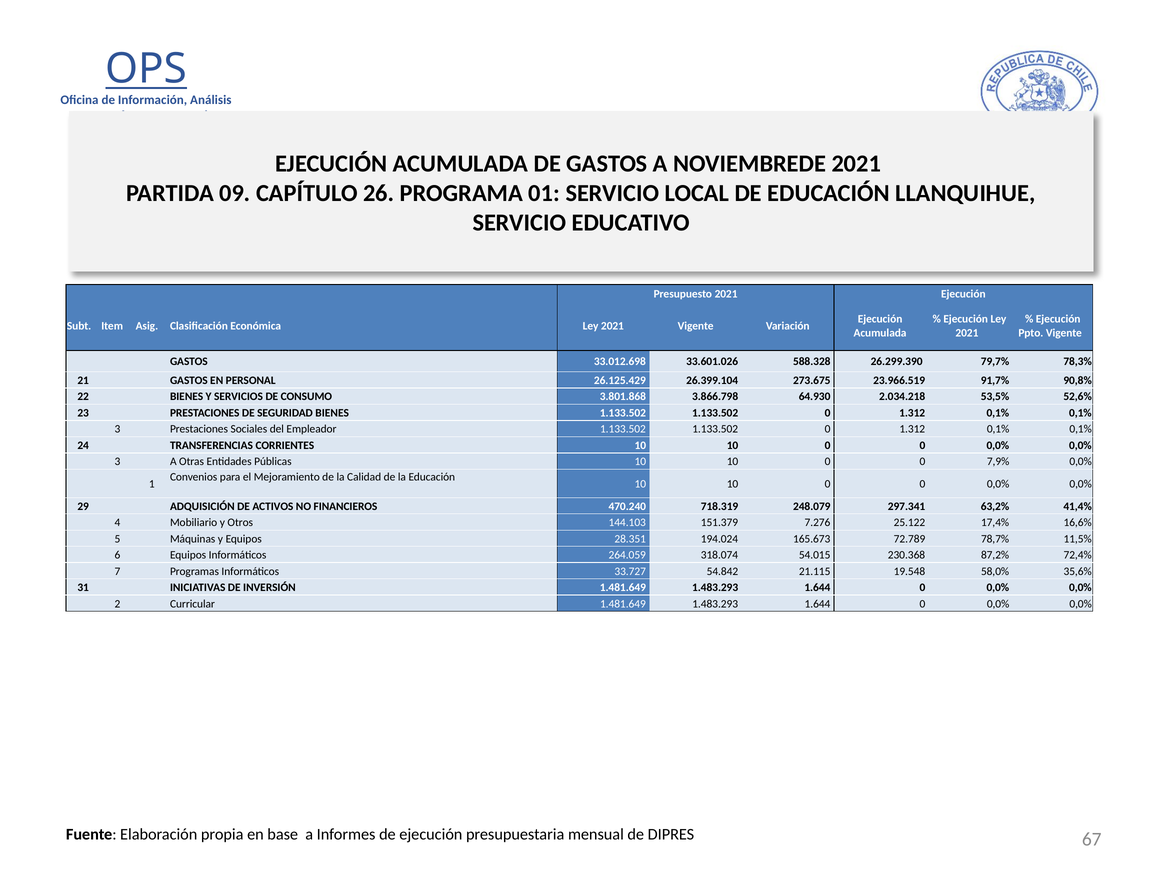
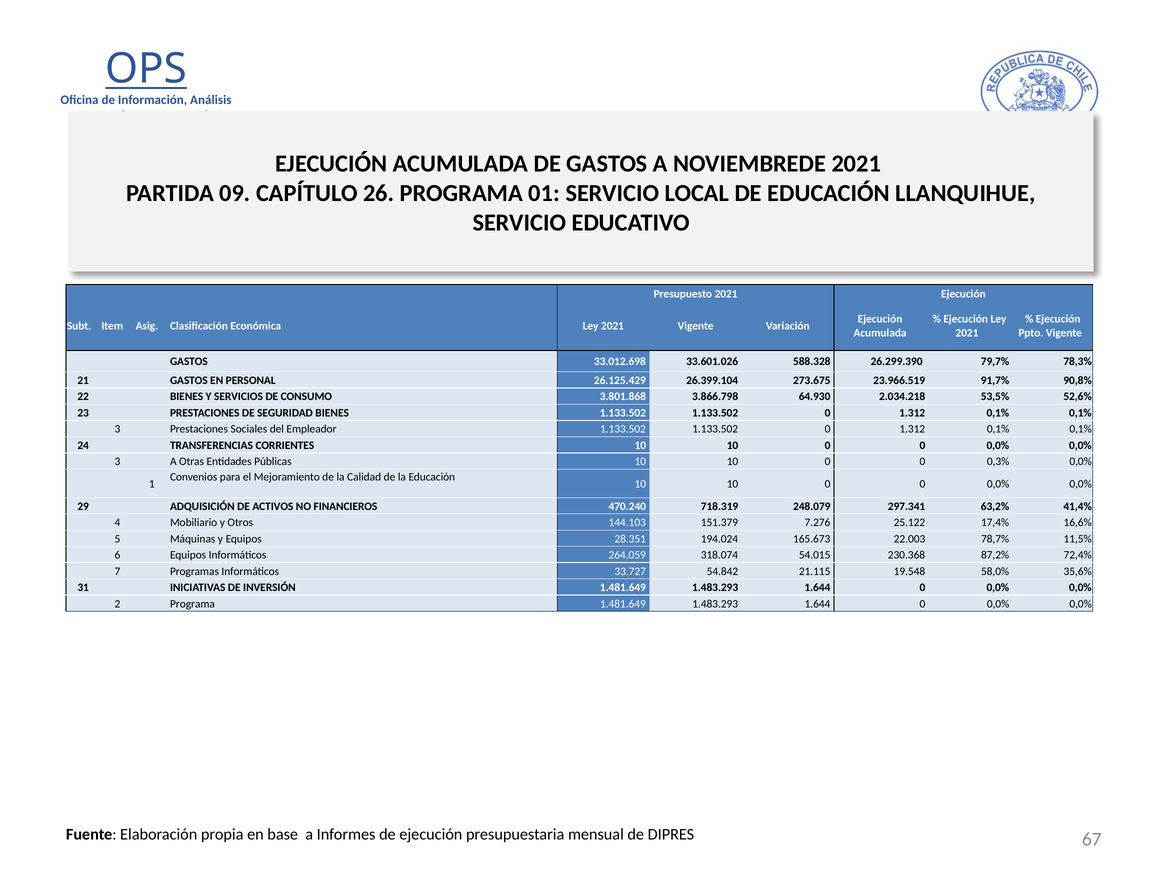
7,9%: 7,9% -> 0,3% (998, 462)
72.789: 72.789 -> 22.003 (910, 539)
2 Curricular: Curricular -> Programa (192, 604)
